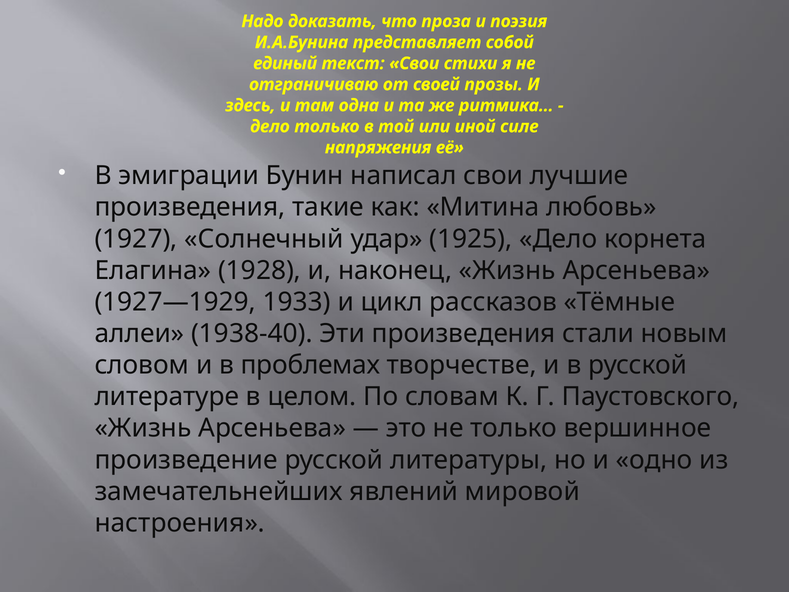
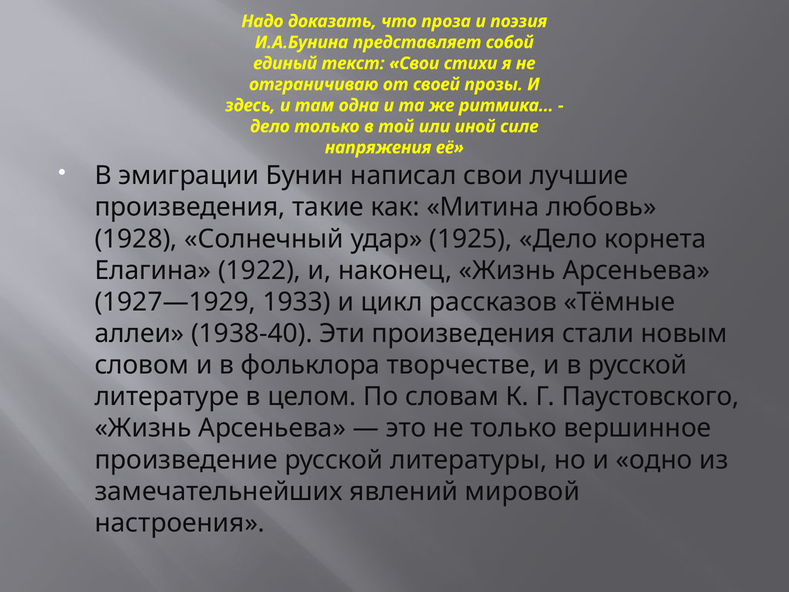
1927: 1927 -> 1928 (136, 239)
1928: 1928 -> 1922 (260, 270)
проблемах: проблемах -> фольклора (310, 365)
